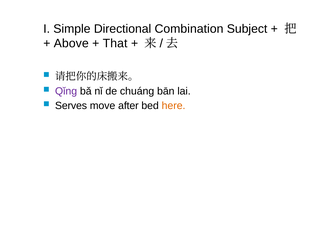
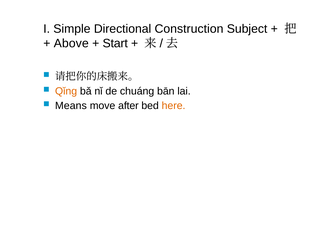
Combination: Combination -> Construction (189, 29)
That: That -> Start (115, 43)
Qǐng colour: purple -> orange (66, 91)
Serves: Serves -> Means (71, 106)
